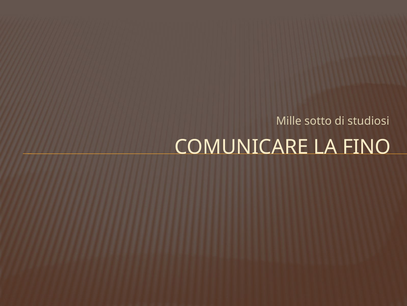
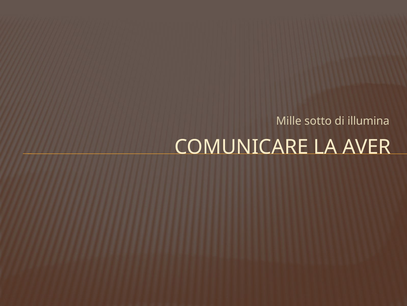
studiosi: studiosi -> illumina (368, 121)
FINO: FINO -> AVER (367, 147)
